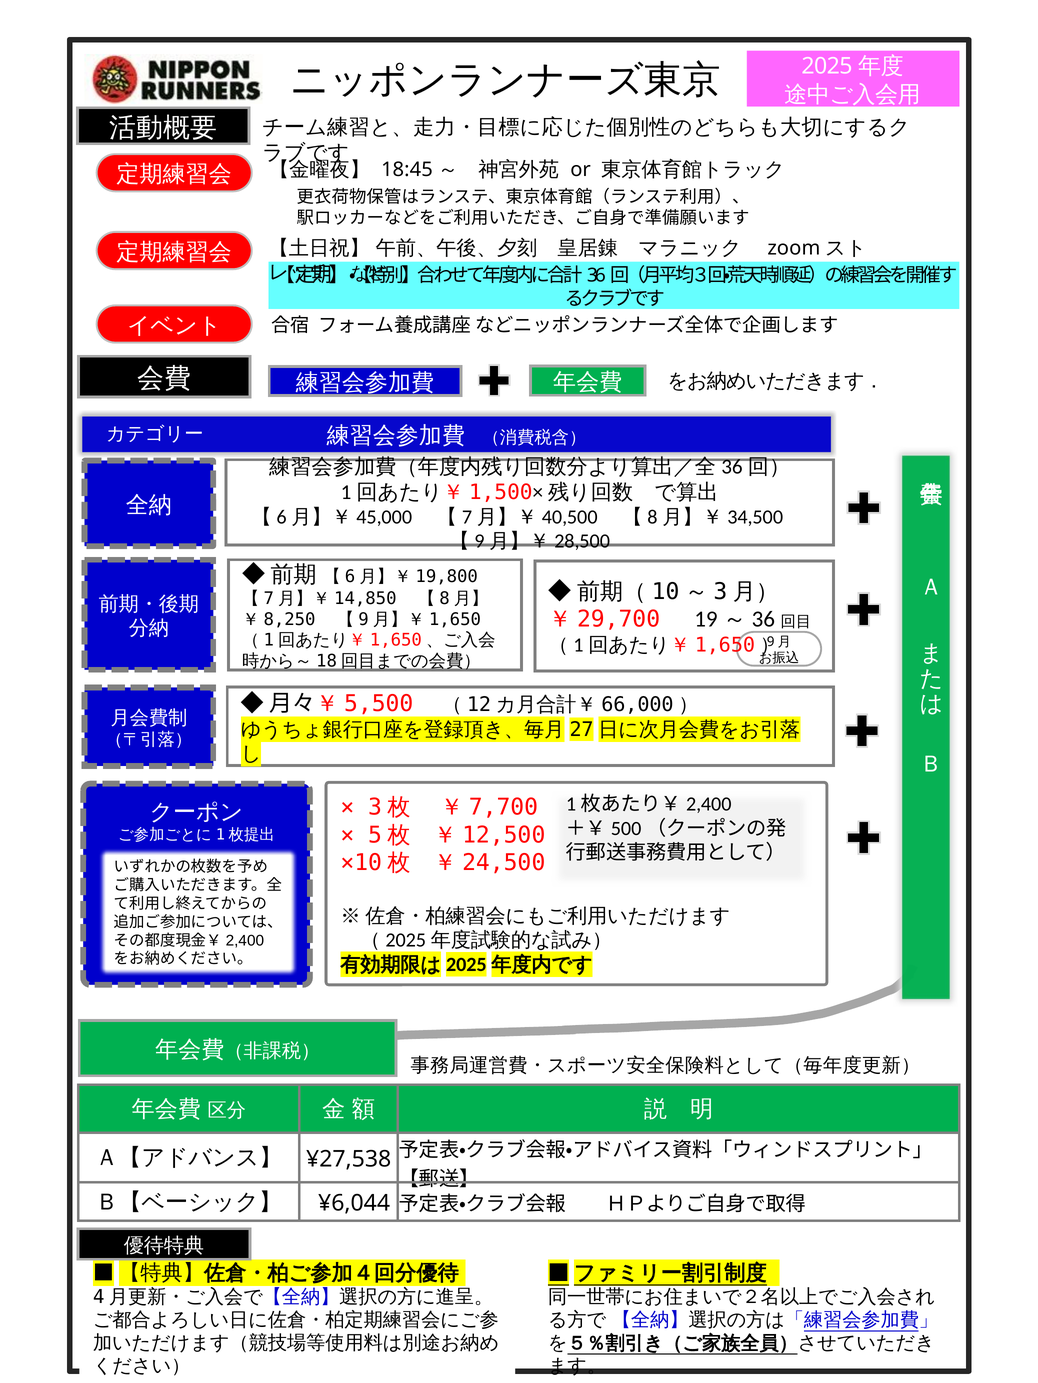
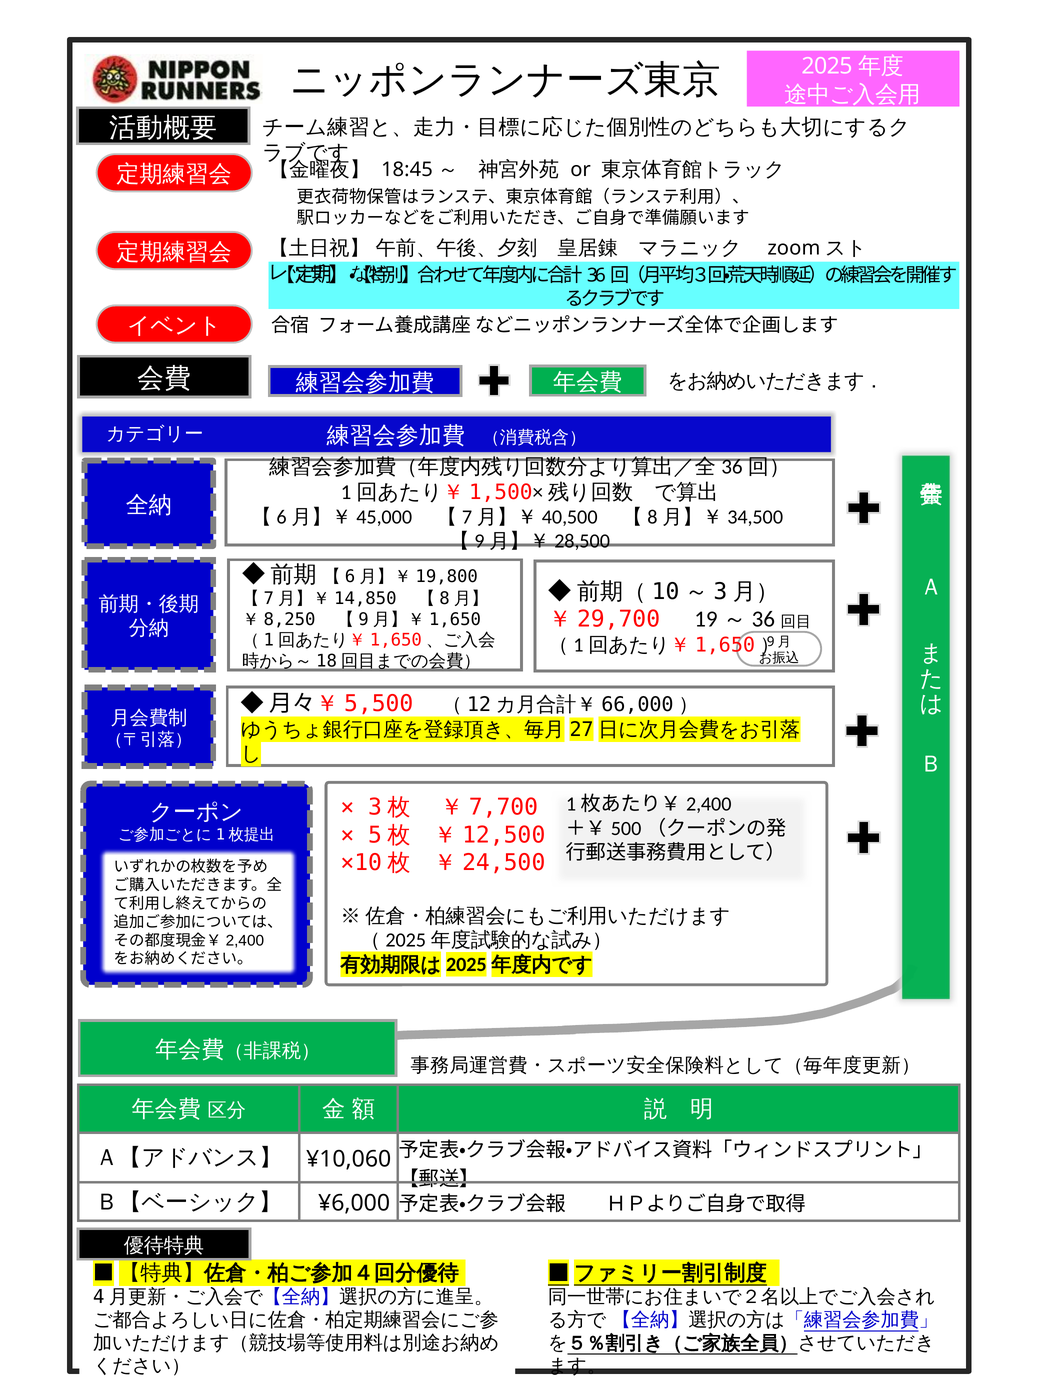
¥27,538: ¥27,538 -> ¥10,060 (349, 1160)
¥6,044: ¥6,044 -> ¥6,000 (354, 1204)
